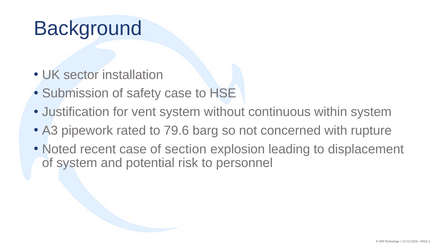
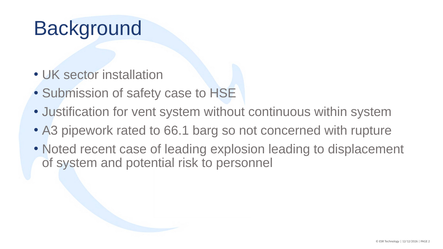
79.6: 79.6 -> 66.1 (176, 131)
of section: section -> leading (186, 149)
